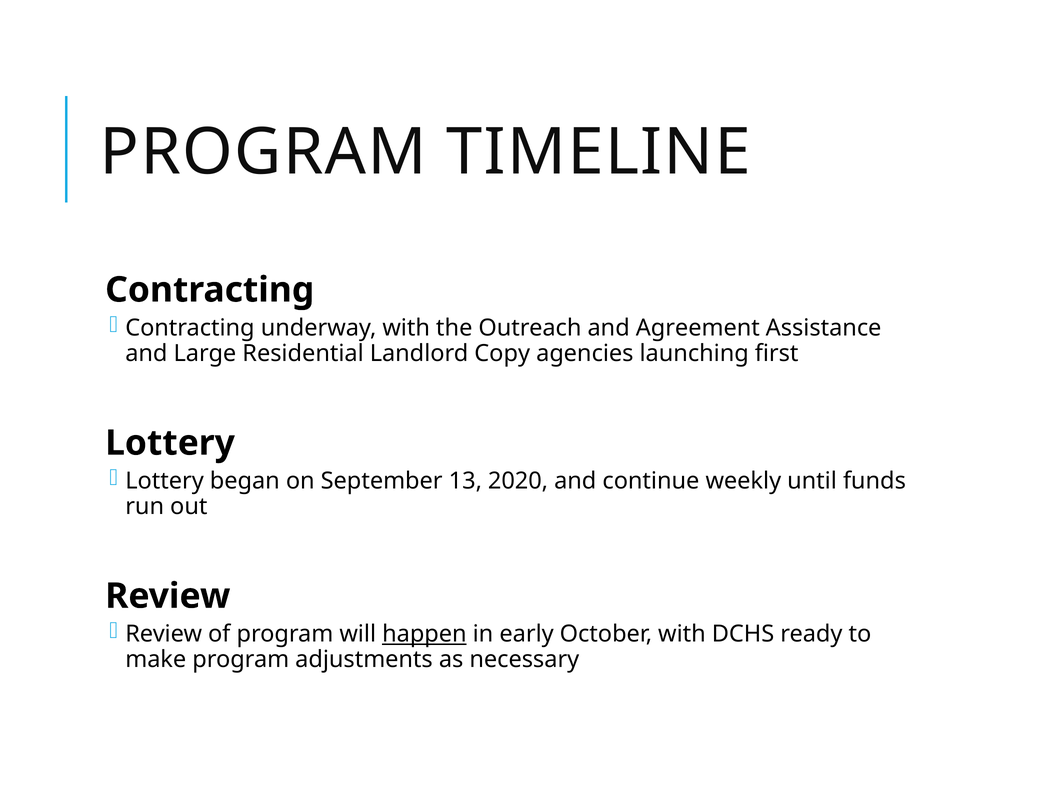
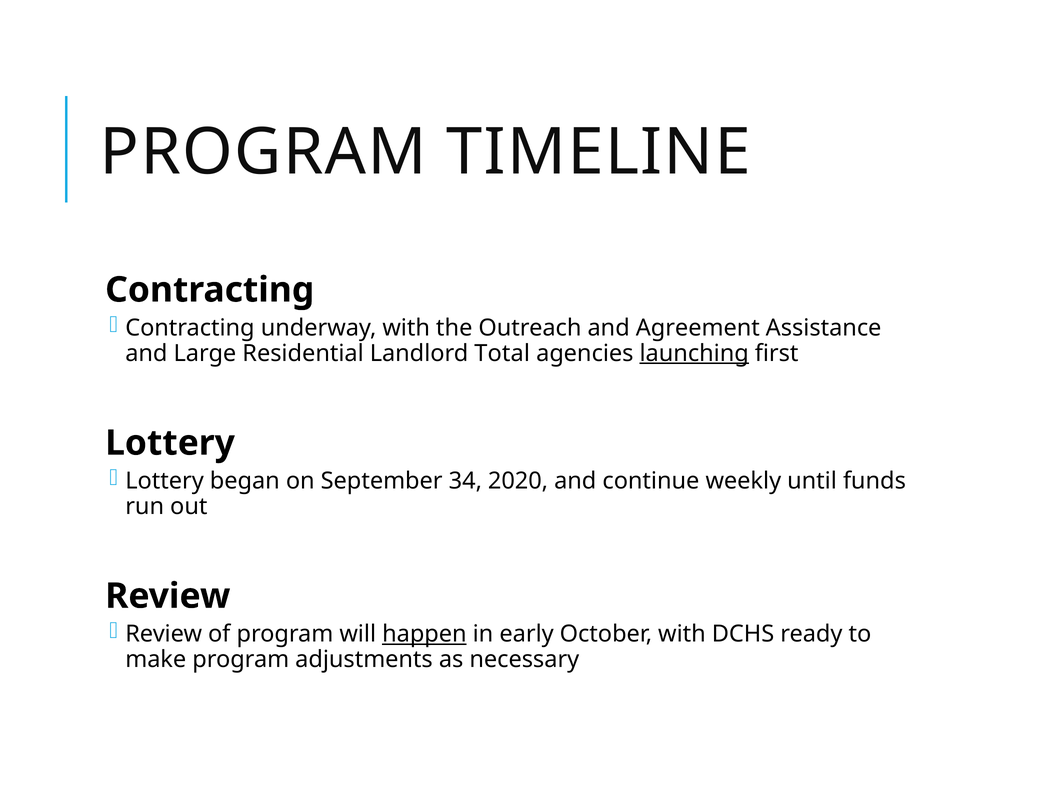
Copy: Copy -> Total (502, 353)
launching underline: none -> present (694, 353)
13: 13 -> 34 (465, 481)
